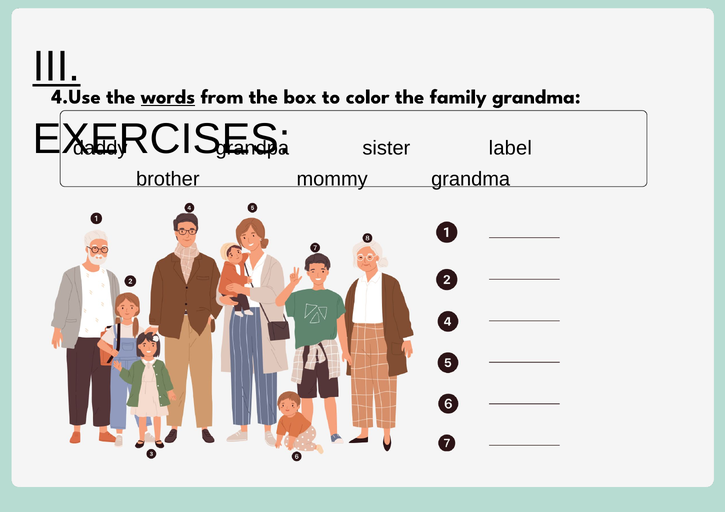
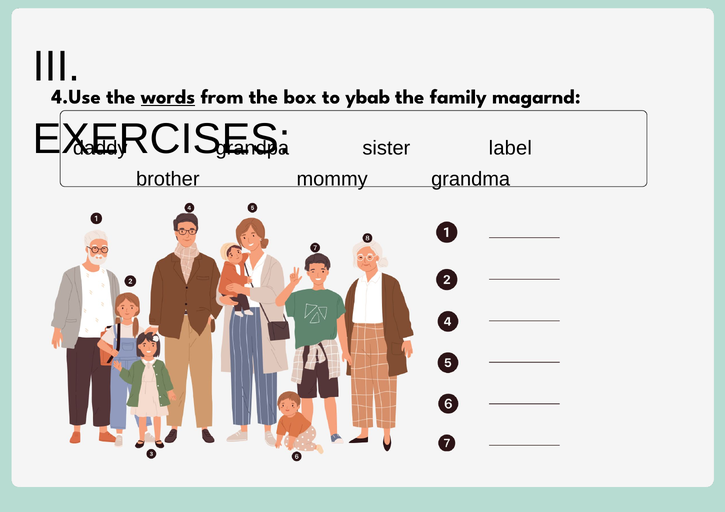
III underline: present -> none (57, 67)
color: color -> ybab (368, 97)
family grandma: grandma -> magarnd (536, 97)
